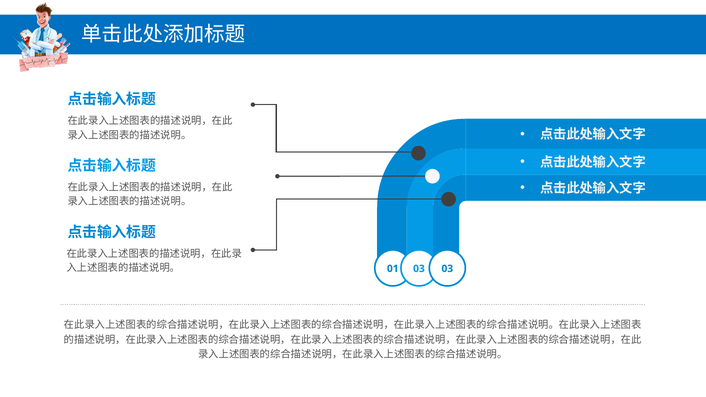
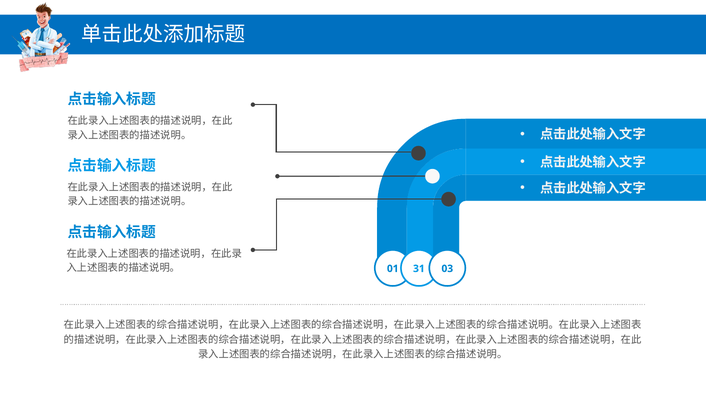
01 03: 03 -> 31 (419, 269)
